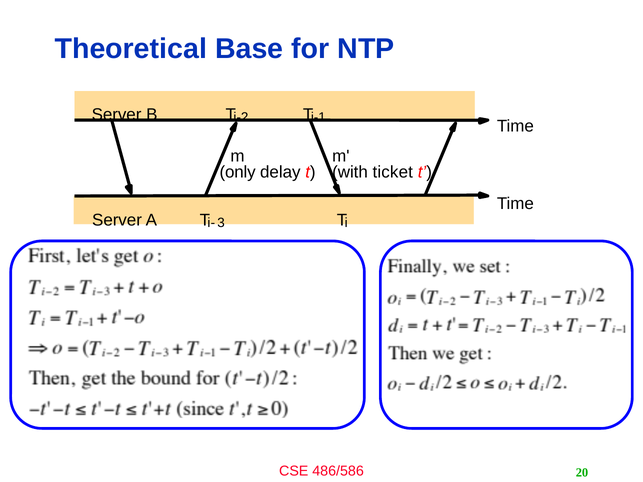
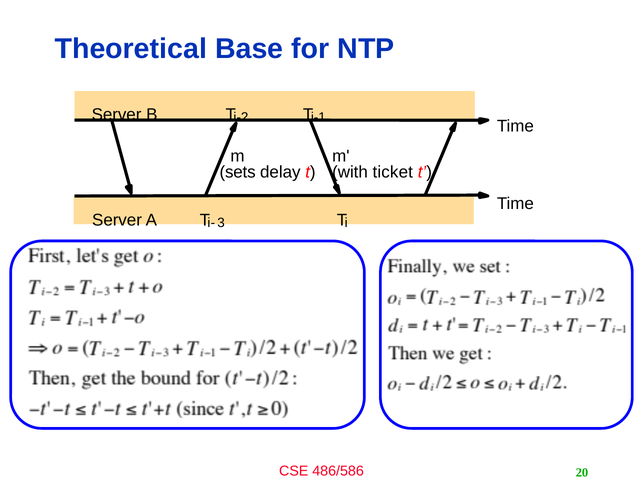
only: only -> sets (238, 172)
